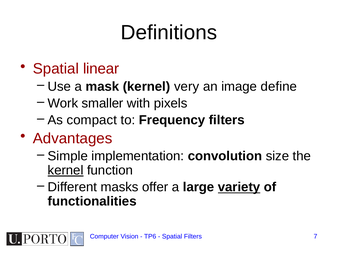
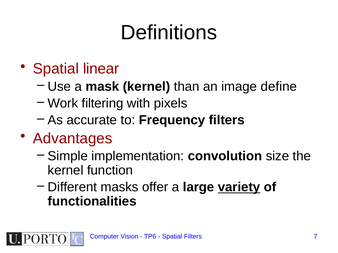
very: very -> than (187, 87)
smaller: smaller -> filtering (103, 104)
compact: compact -> accurate (92, 120)
kernel underline: present -> none (66, 171)
